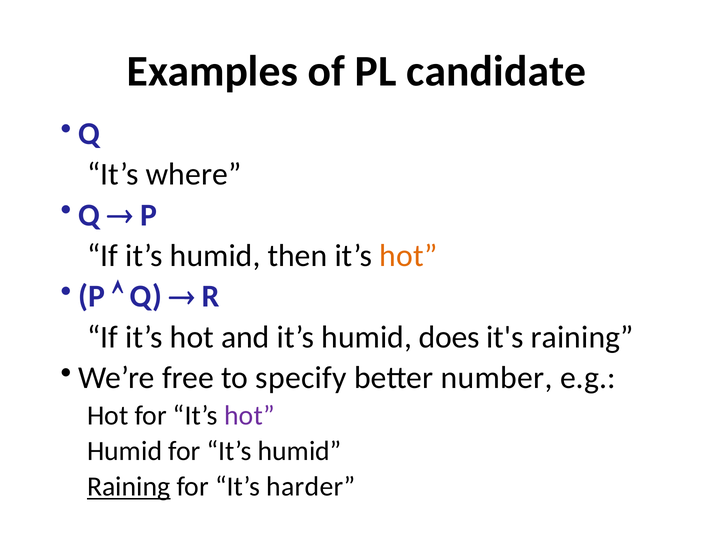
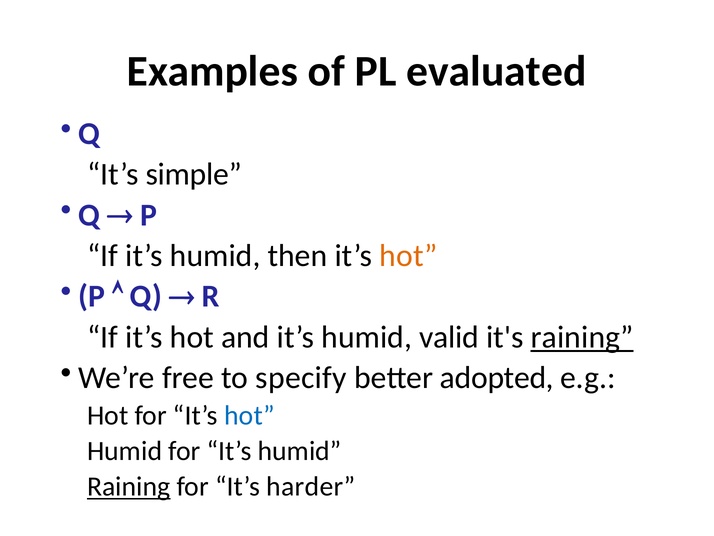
candidate: candidate -> evaluated (496, 71)
where: where -> simple (194, 174)
does: does -> valid (449, 337)
raining underline: none -> present (582, 337)
number: number -> adopted (497, 377)
hot colour: purple -> blue (249, 415)
